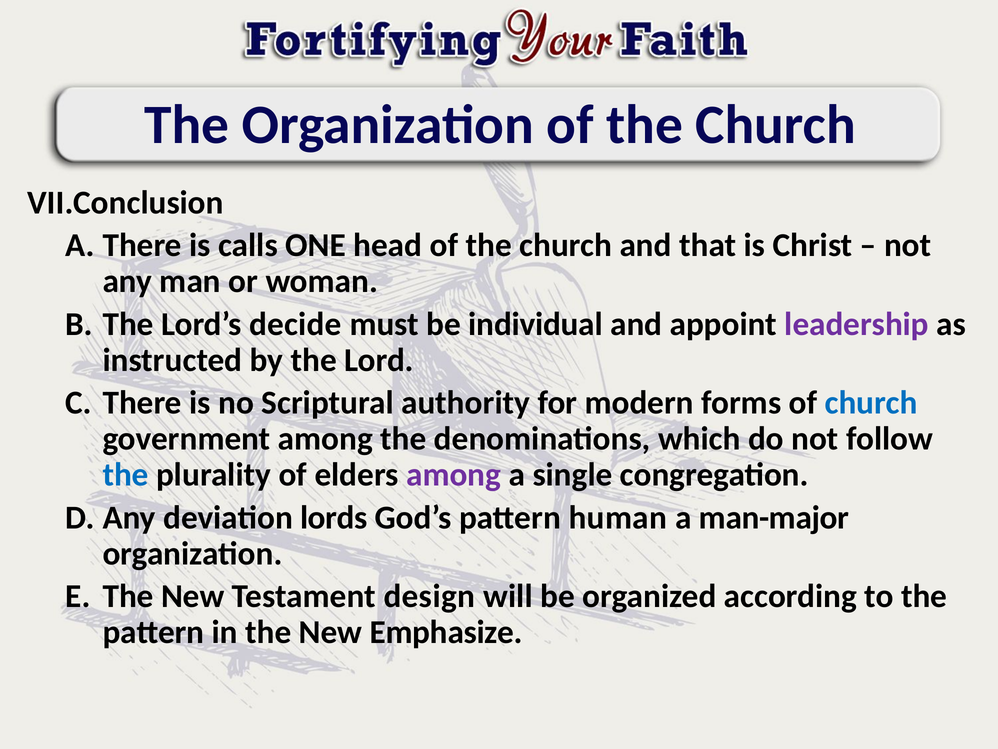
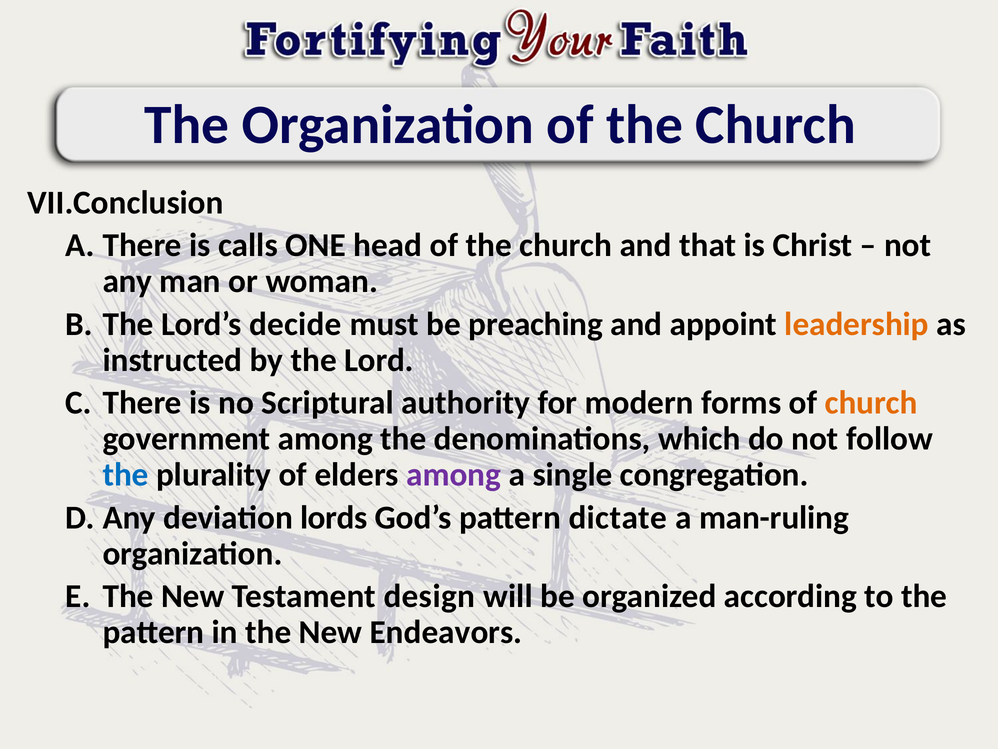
individual: individual -> preaching (536, 324)
leadership colour: purple -> orange (857, 324)
church colour: blue -> orange (871, 403)
human: human -> dictate (618, 517)
man-major: man-major -> man-ruling (774, 517)
Emphasize: Emphasize -> Endeavors (446, 632)
